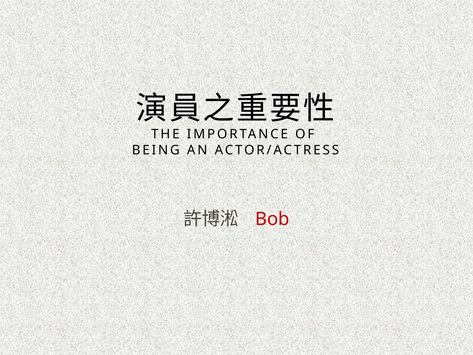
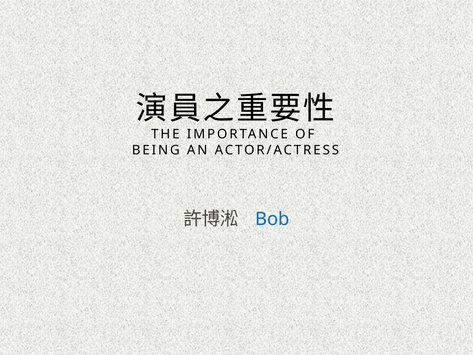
Bob colour: red -> blue (272, 219)
